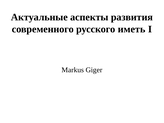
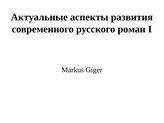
иметь: иметь -> роман (132, 29)
